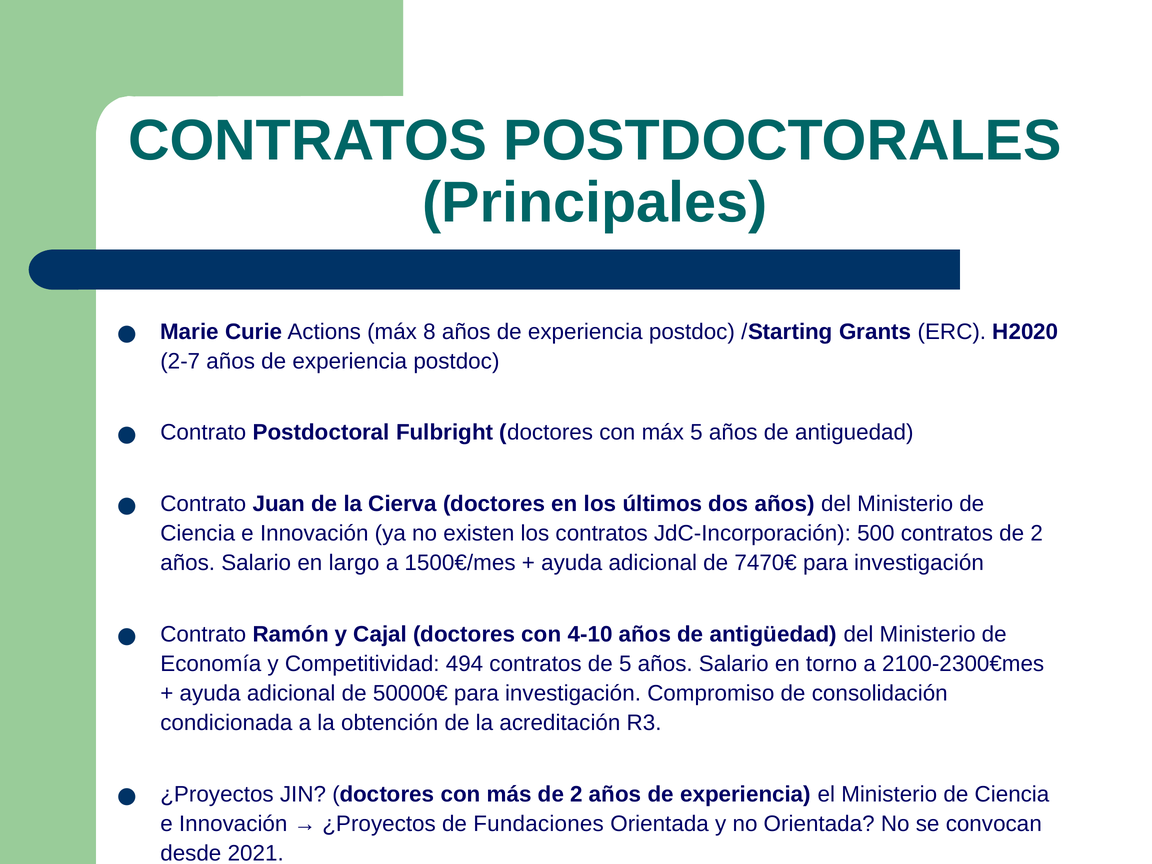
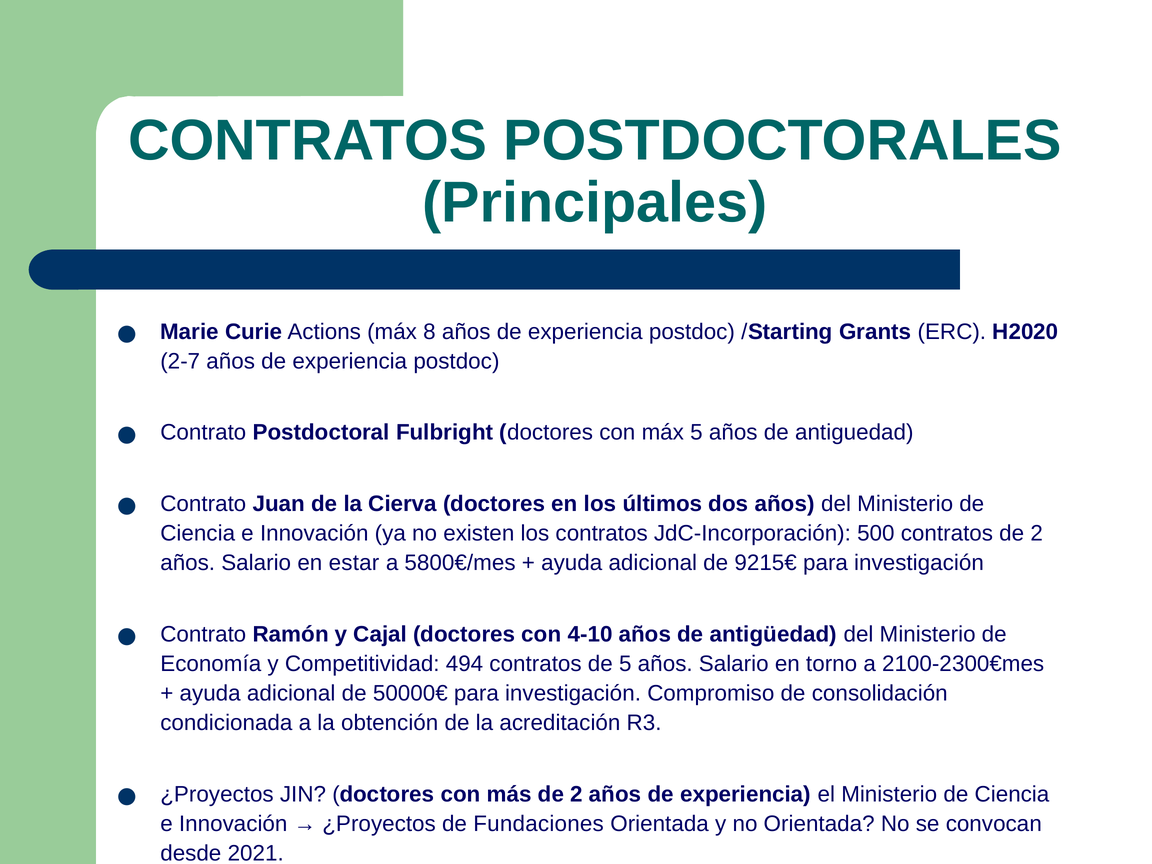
largo: largo -> estar (354, 563)
1500€/mes: 1500€/mes -> 5800€/mes (460, 563)
7470€: 7470€ -> 9215€ (766, 563)
